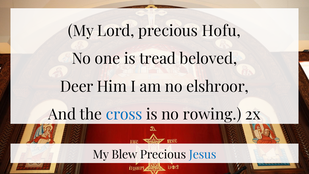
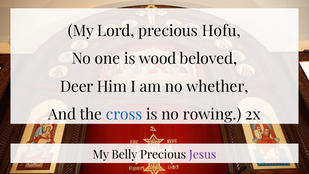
tread: tread -> wood (158, 59)
elshroor: elshroor -> whether (217, 87)
Blew: Blew -> Belly (124, 155)
Jesus colour: blue -> purple (203, 155)
